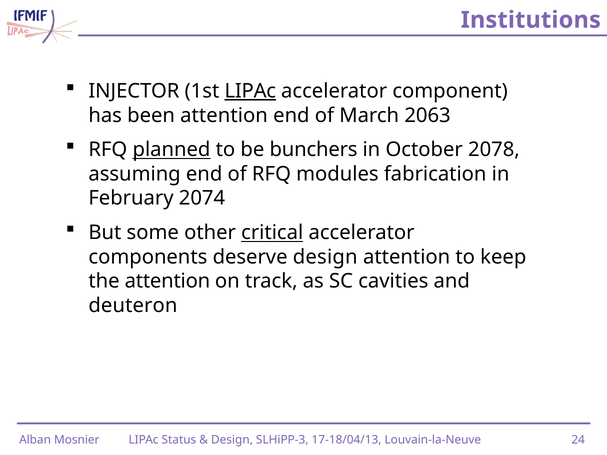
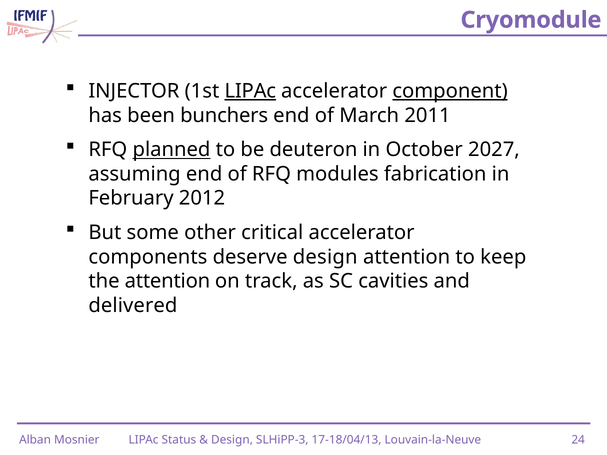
Institutions: Institutions -> Cryomodule (531, 20)
component underline: none -> present (450, 91)
been attention: attention -> bunchers (224, 115)
2063: 2063 -> 2011 (428, 115)
bunchers: bunchers -> deuteron (313, 150)
2078: 2078 -> 2027 (494, 150)
2074: 2074 -> 2012 (202, 198)
critical underline: present -> none (272, 233)
deuteron: deuteron -> delivered (133, 306)
